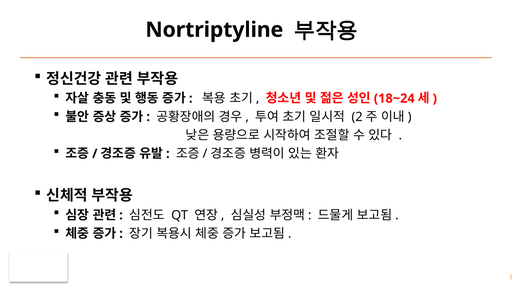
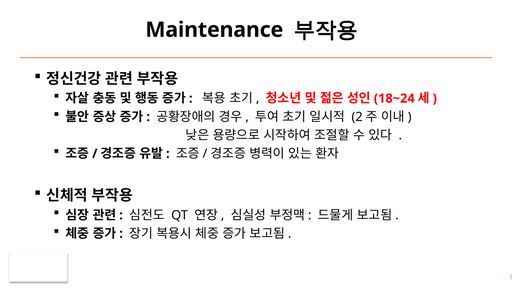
Nortriptyline: Nortriptyline -> Maintenance (214, 30)
